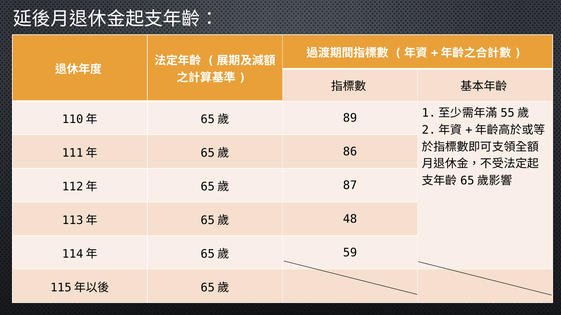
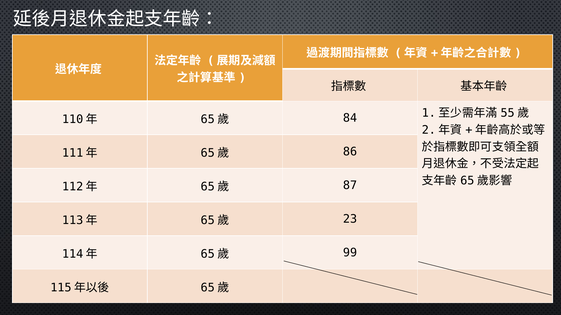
89: 89 -> 84 (350, 118)
48: 48 -> 23 (350, 219)
59: 59 -> 99 (350, 253)
